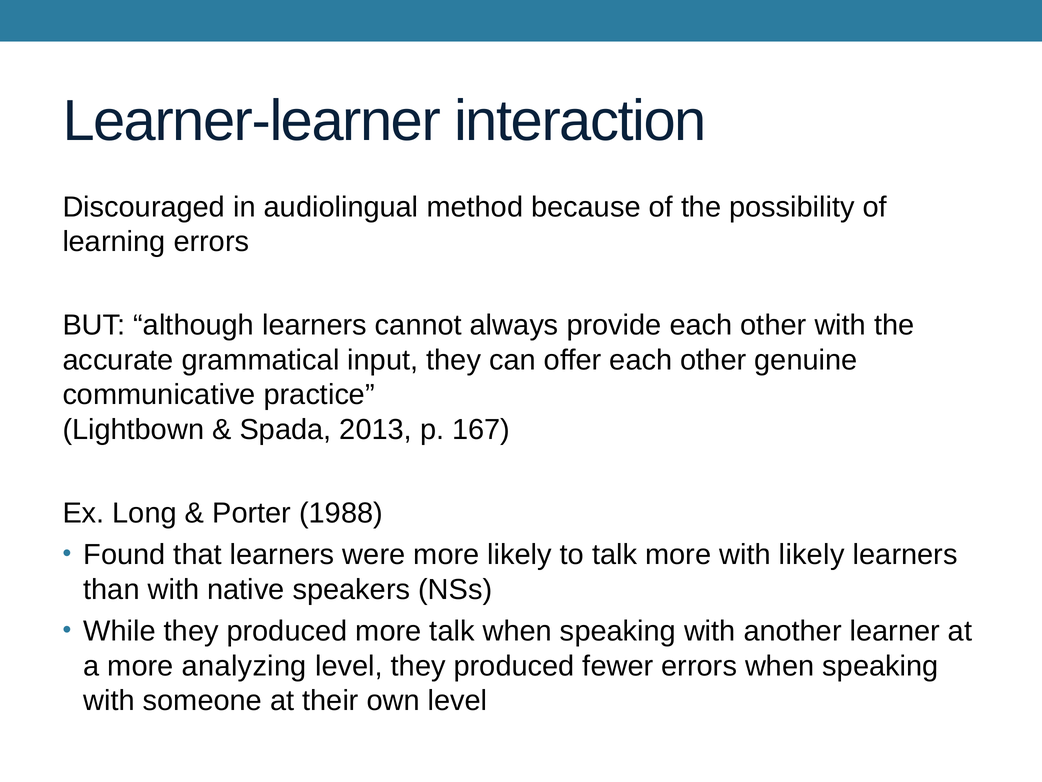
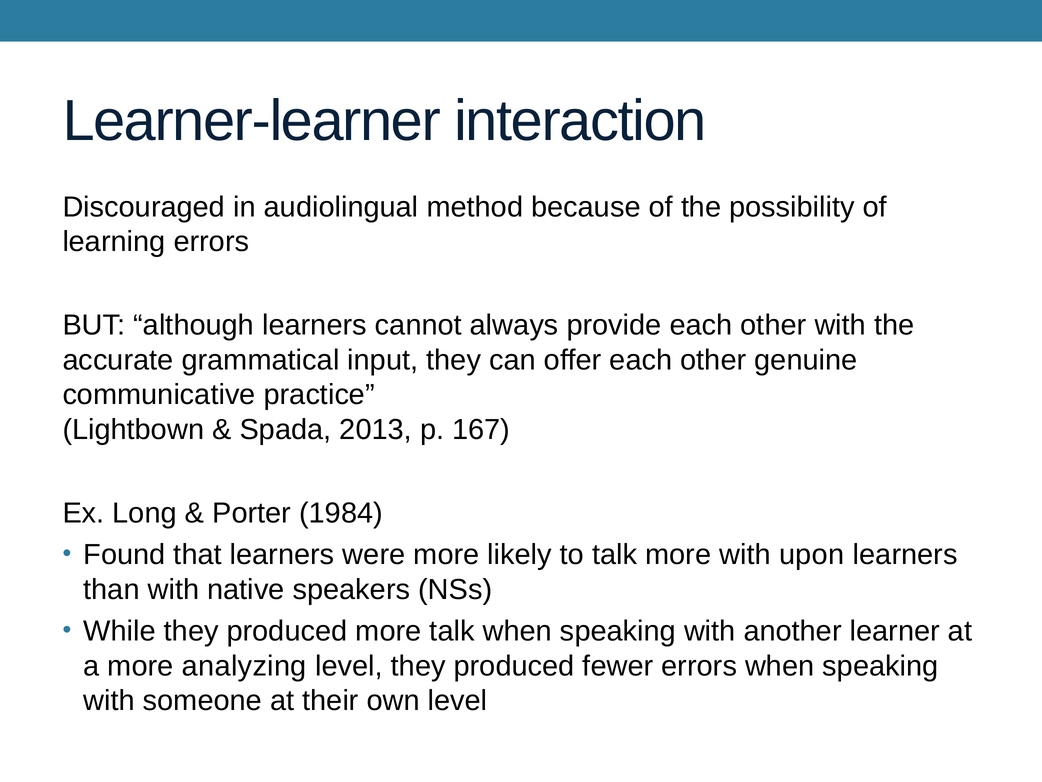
1988: 1988 -> 1984 (341, 513)
with likely: likely -> upon (812, 554)
